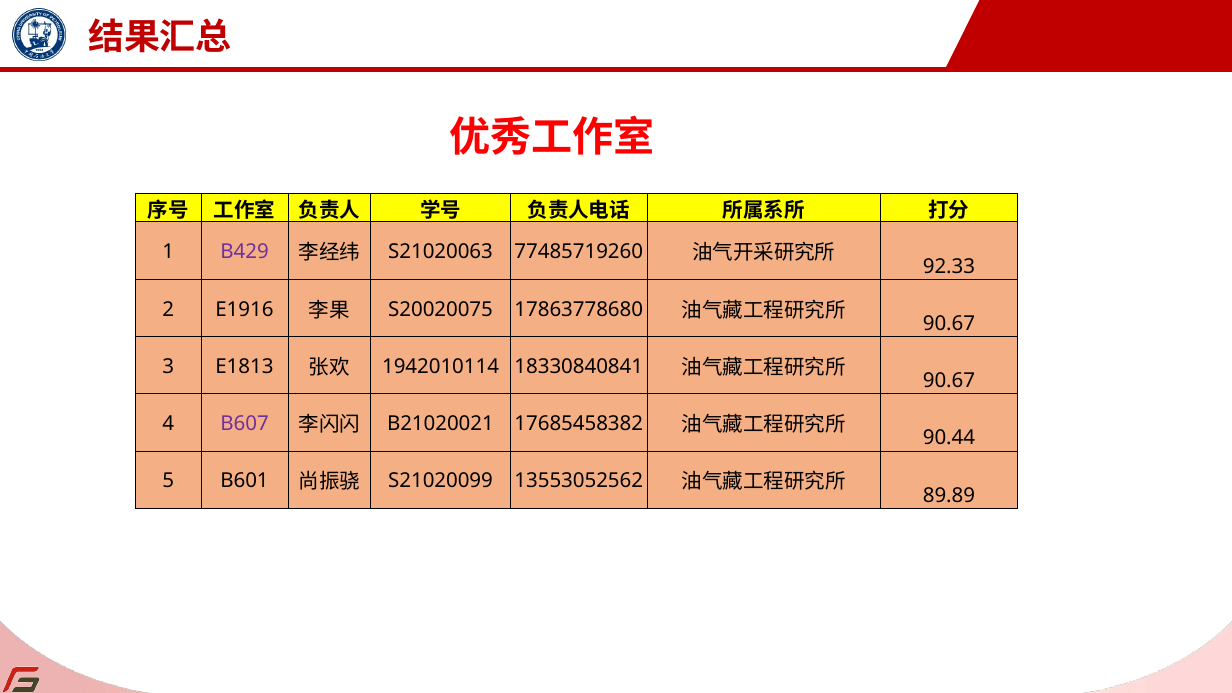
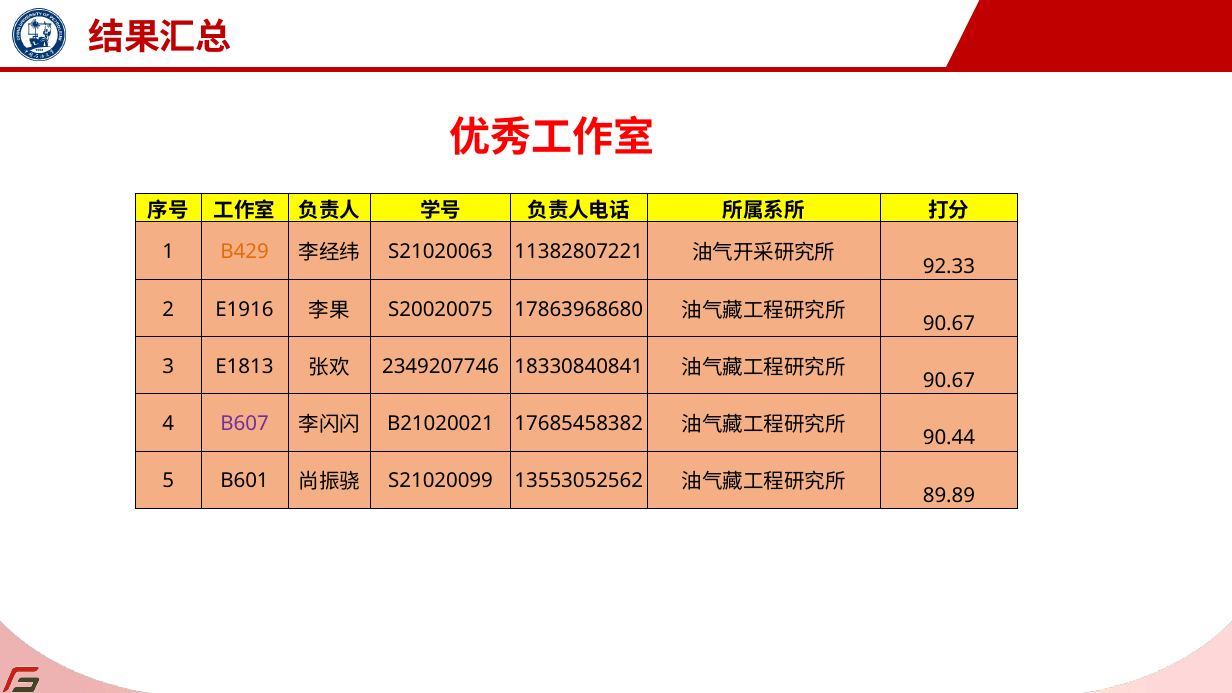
B429 colour: purple -> orange (245, 252)
77485719260: 77485719260 -> 11382807221 (579, 252)
17863778680: 17863778680 -> 17863968680 (579, 309)
1942010114: 1942010114 -> 2349207746 (441, 367)
